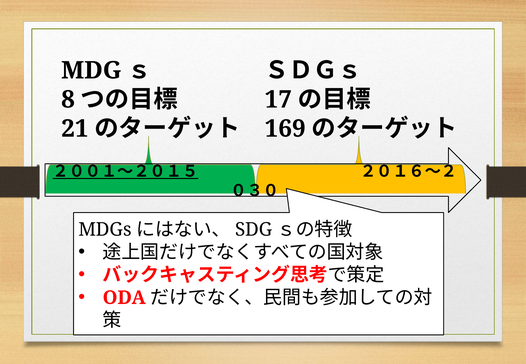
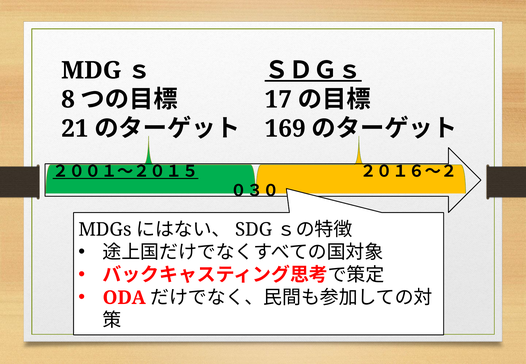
ＳＤＧｓ underline: none -> present (313, 70)
